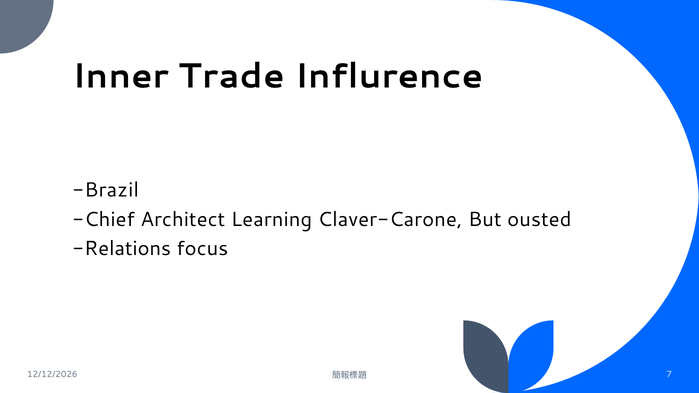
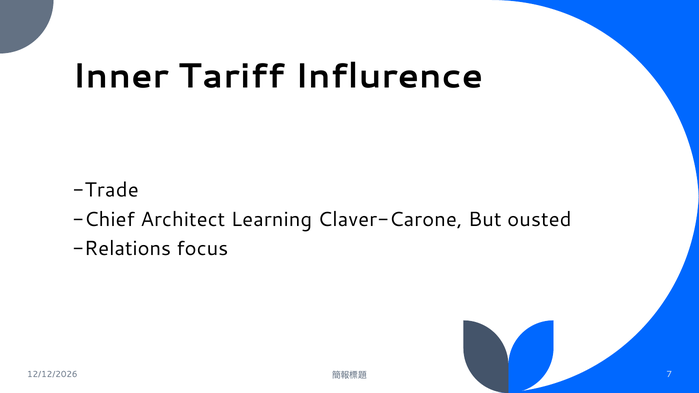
Trade: Trade -> Tariff (232, 76)
Brazil: Brazil -> Trade (106, 190)
